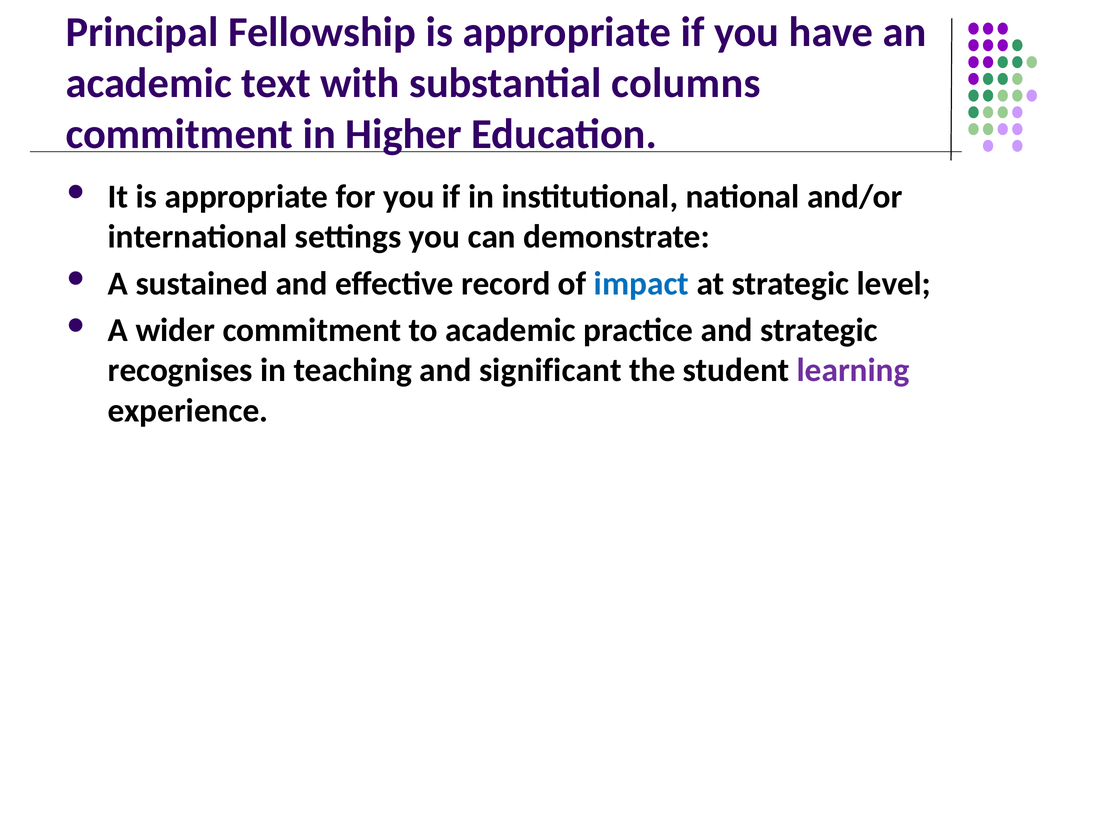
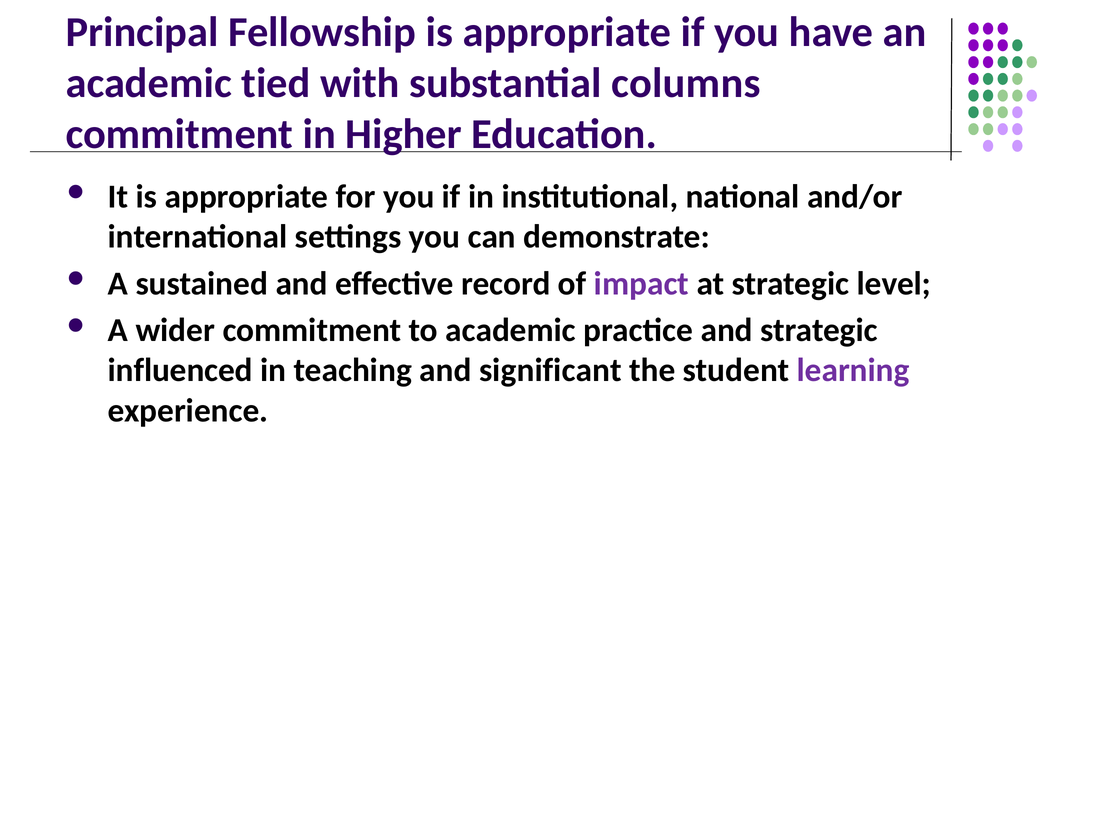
text: text -> tied (276, 83)
impact colour: blue -> purple (641, 284)
recognises: recognises -> influenced (180, 370)
